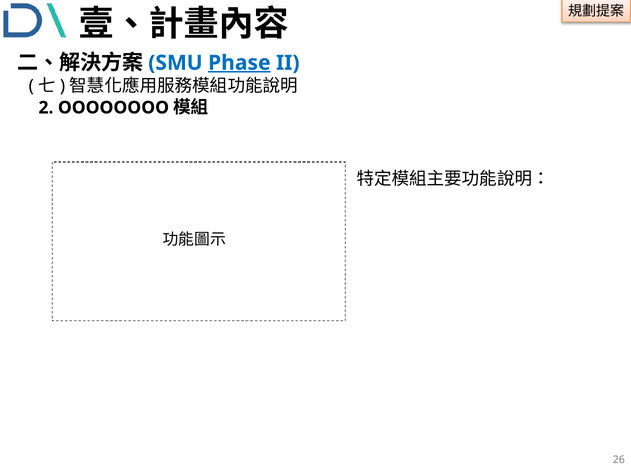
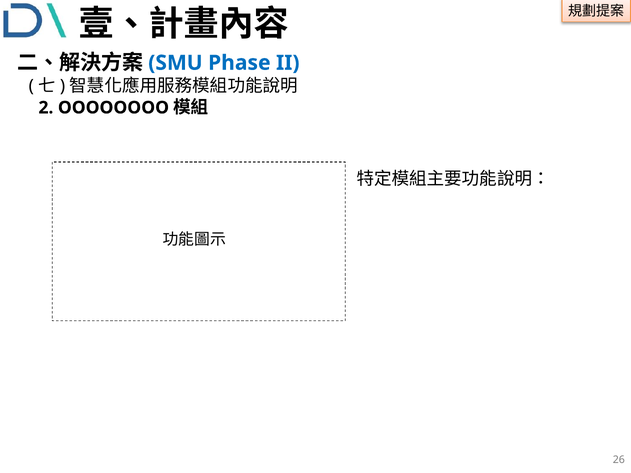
Phase underline: present -> none (239, 63)
